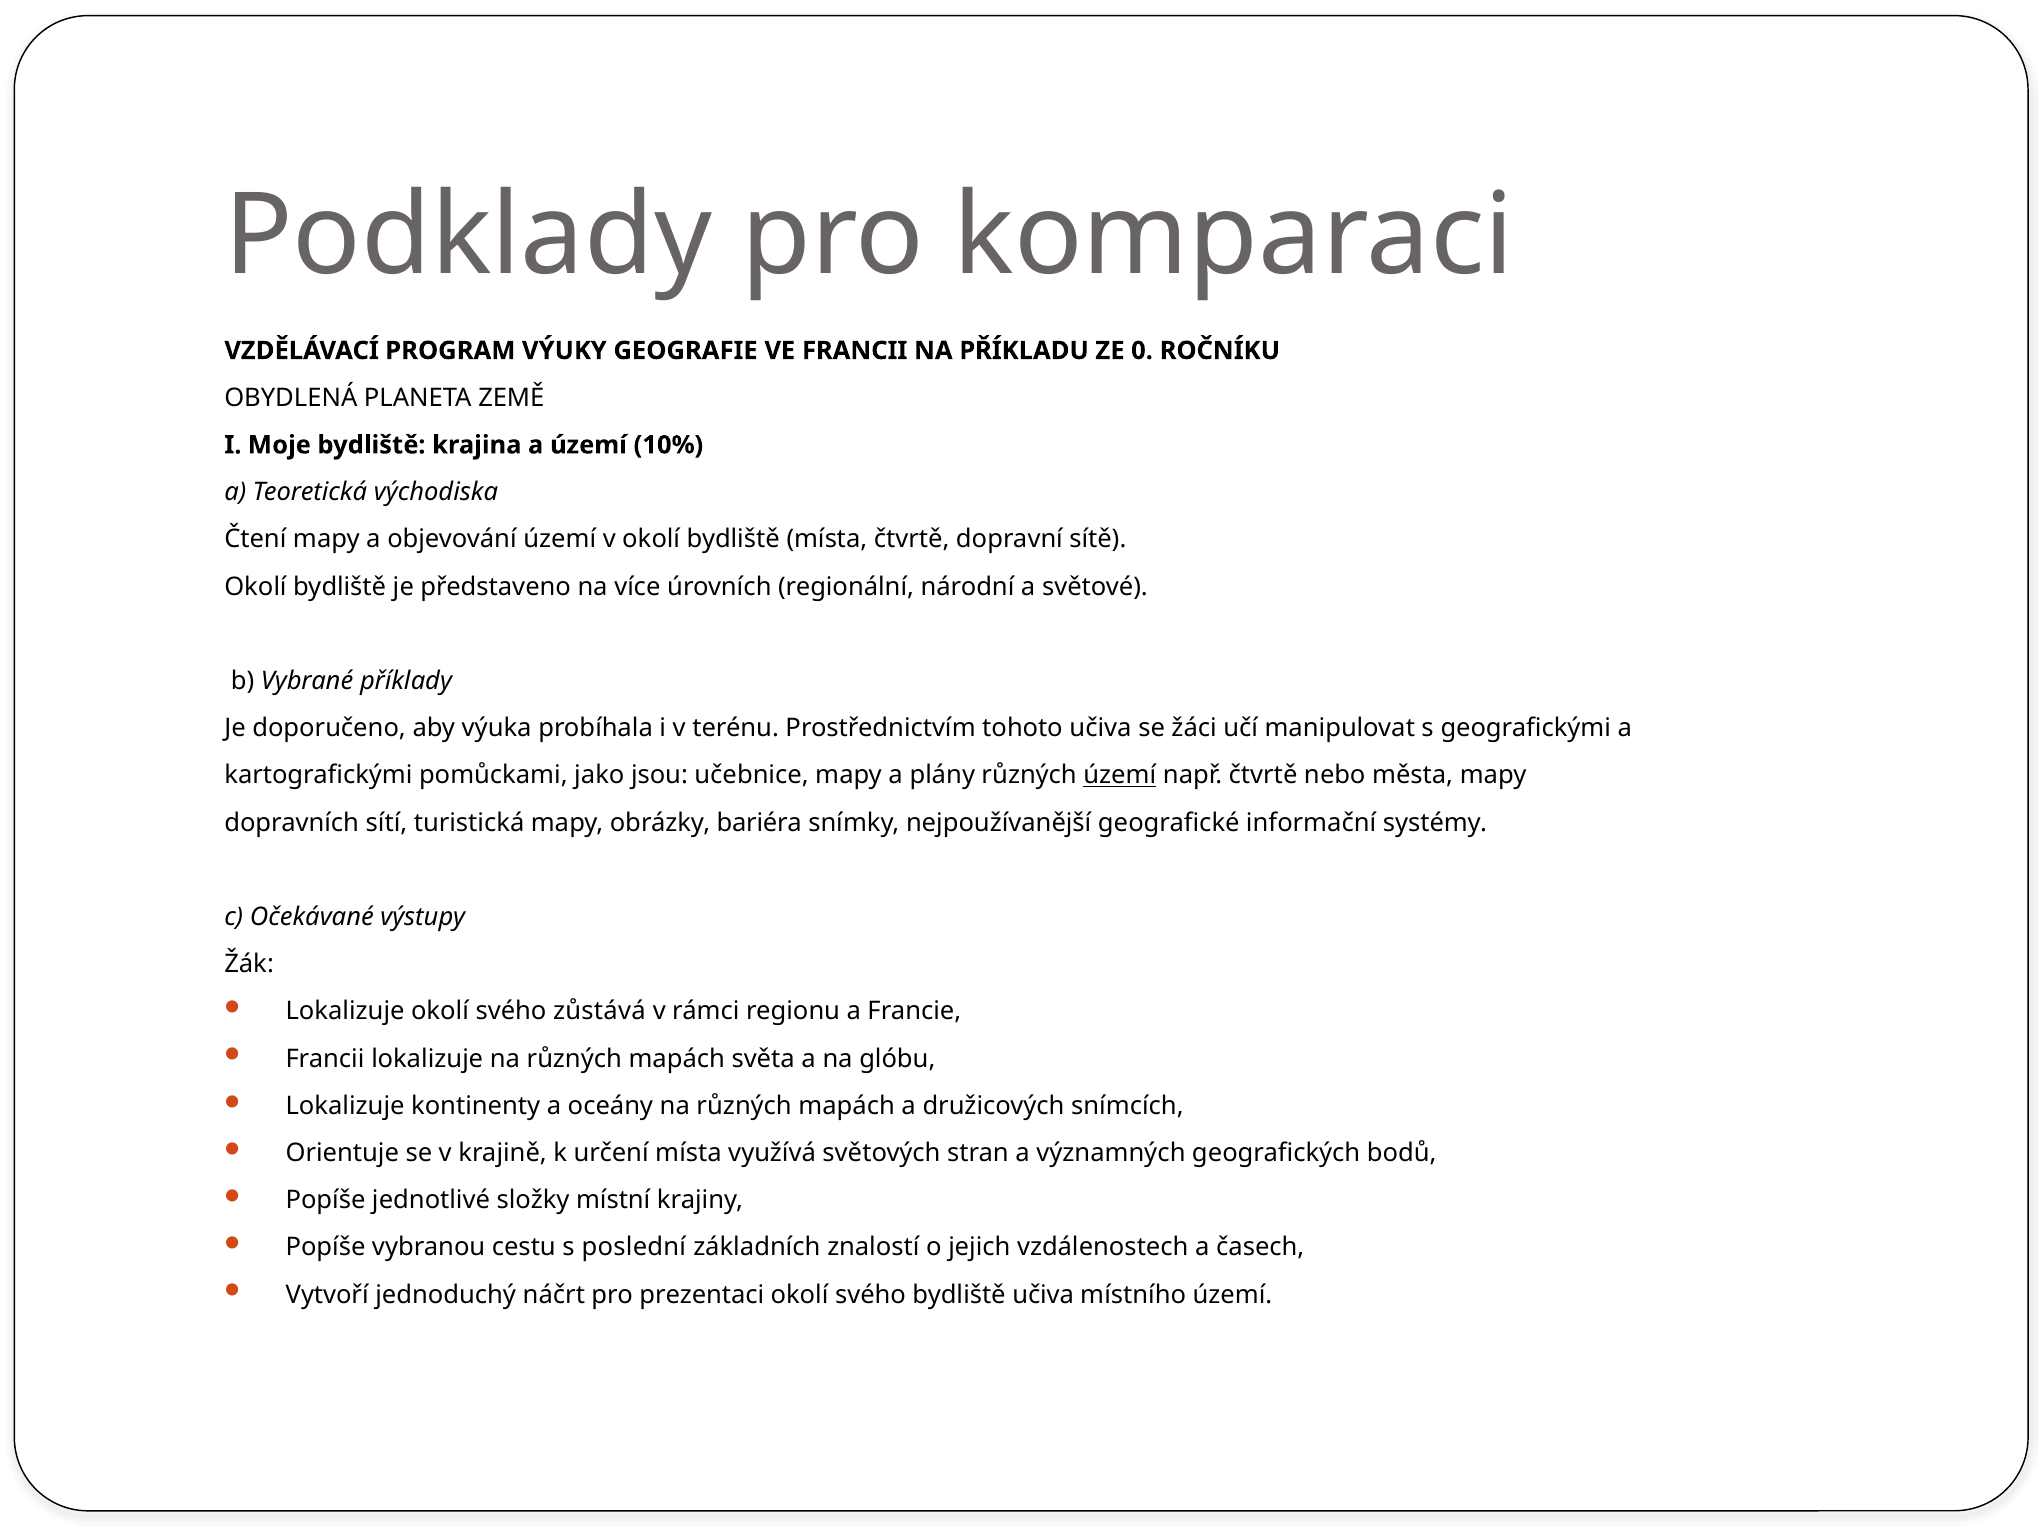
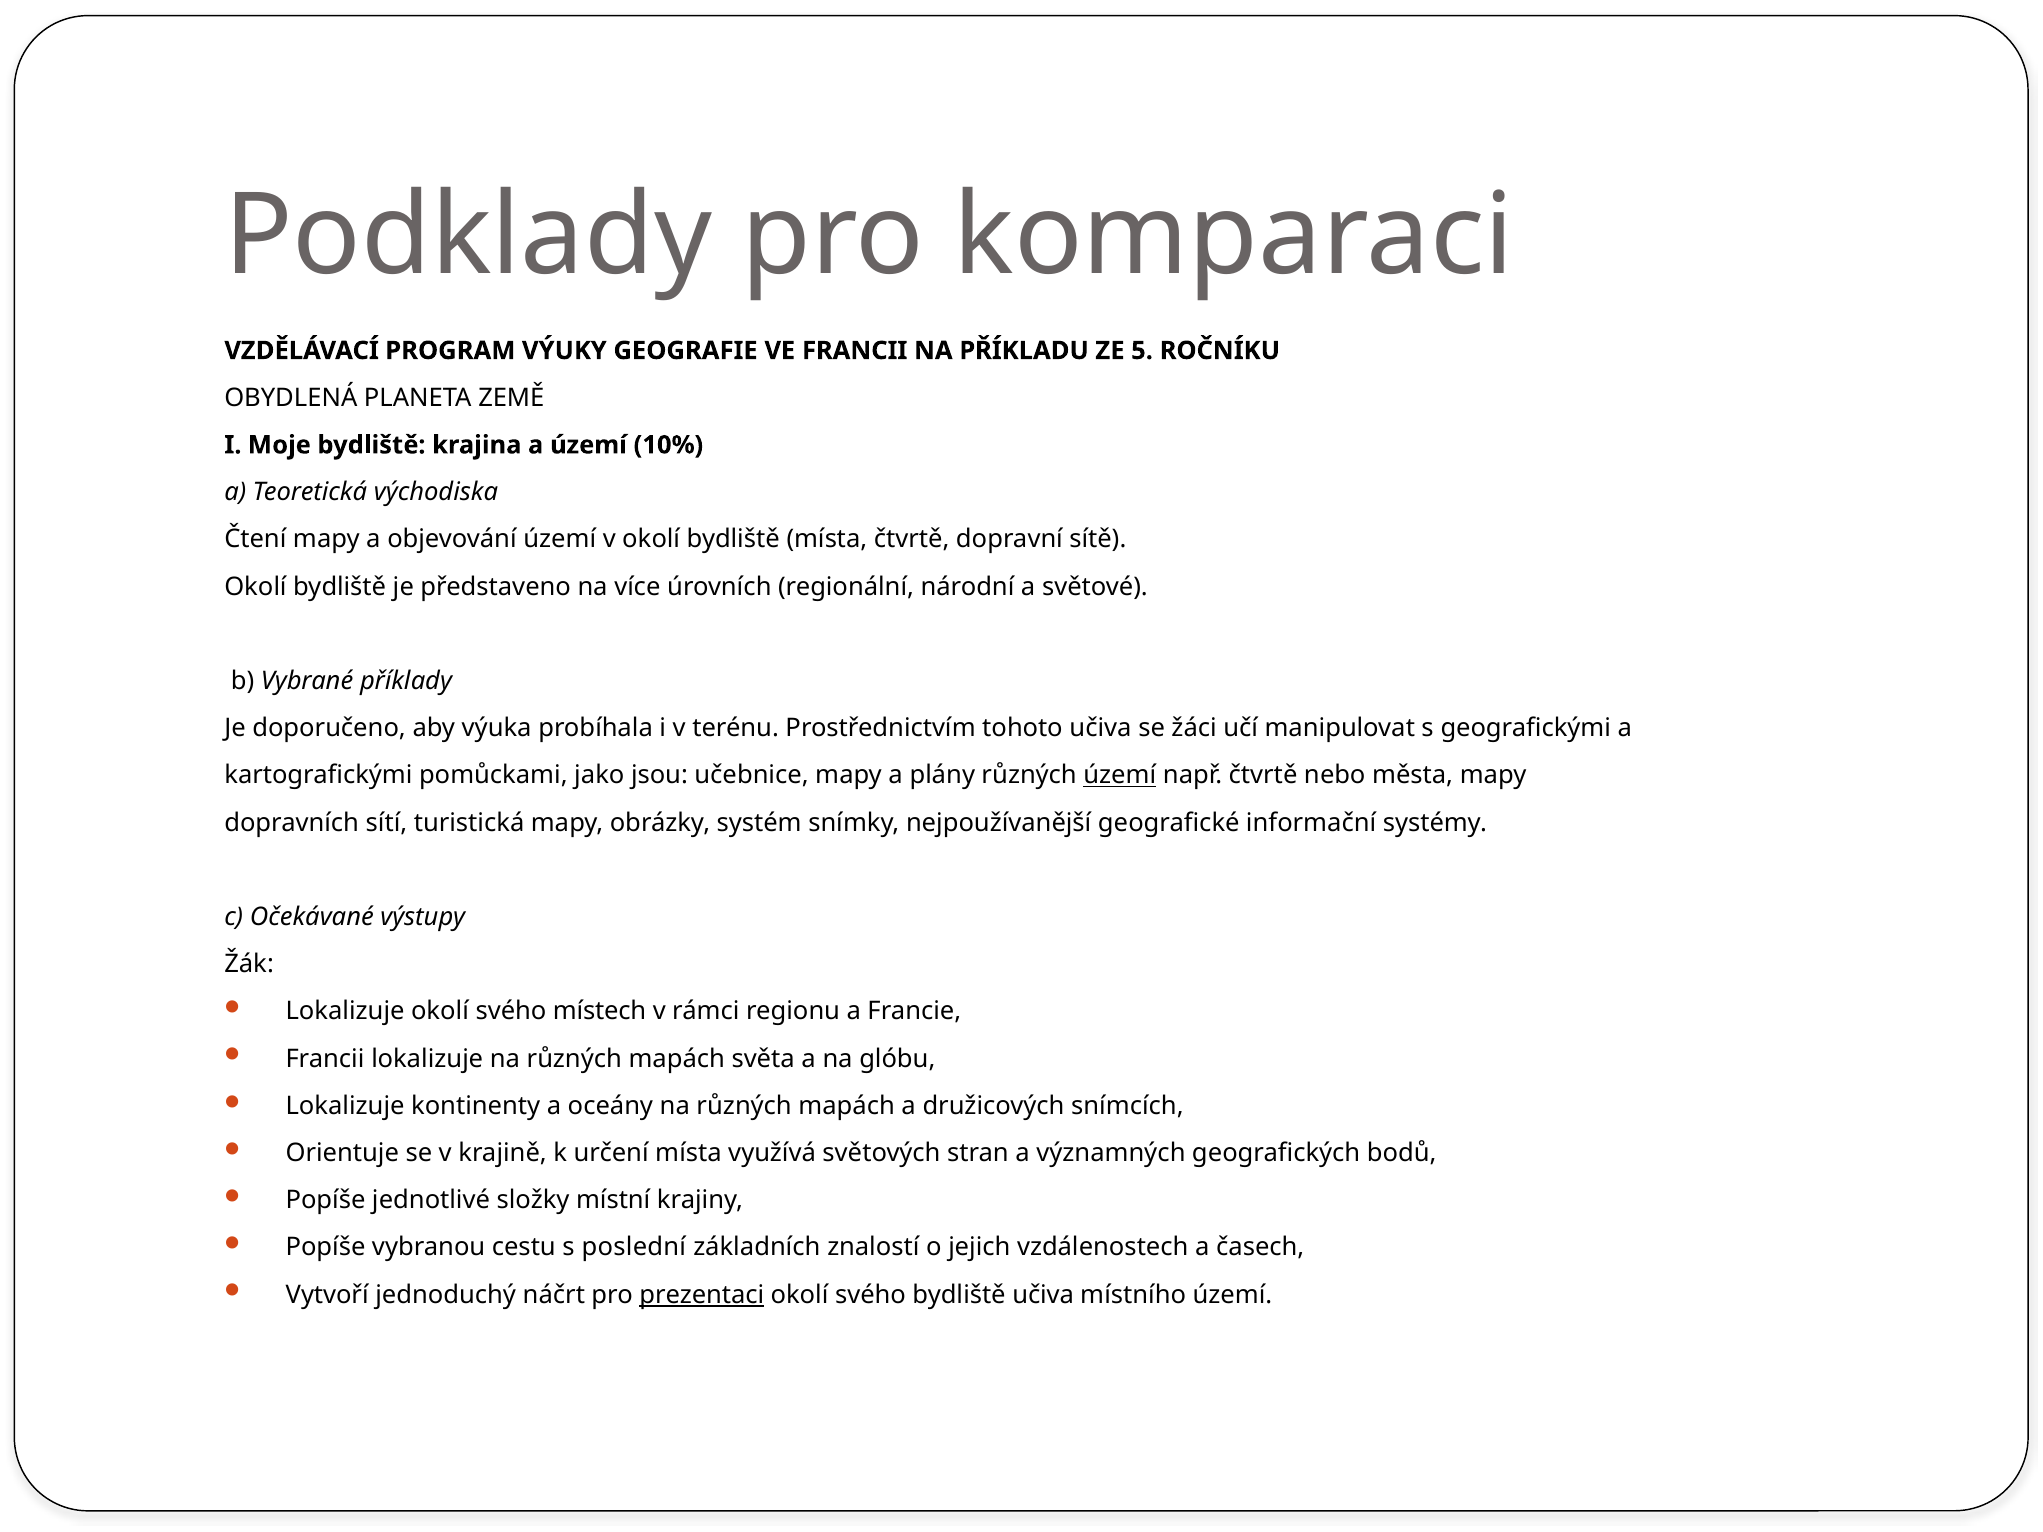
0: 0 -> 5 (1142, 351)
bariéra: bariéra -> systém (759, 823)
zůstává: zůstává -> místech (600, 1012)
prezentaci underline: none -> present (702, 1295)
